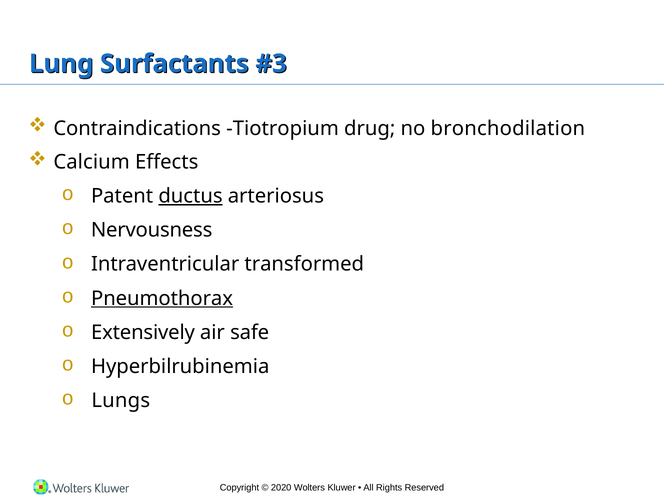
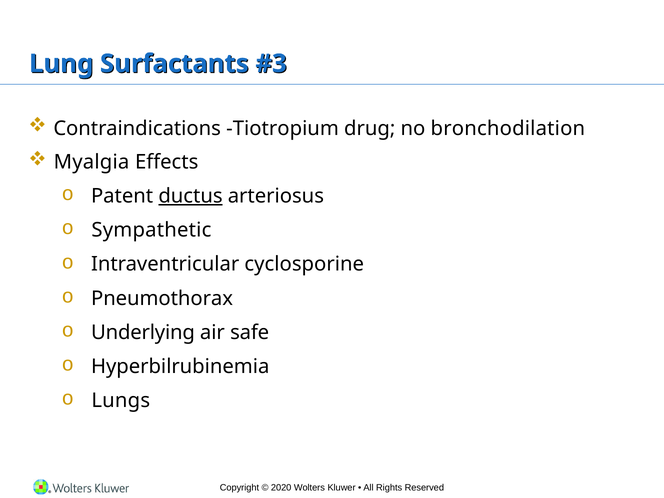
Calcium: Calcium -> Myalgia (92, 162)
Nervousness: Nervousness -> Sympathetic (151, 230)
transformed: transformed -> cyclosporine (304, 264)
Pneumothorax underline: present -> none (162, 298)
Extensively: Extensively -> Underlying (143, 332)
